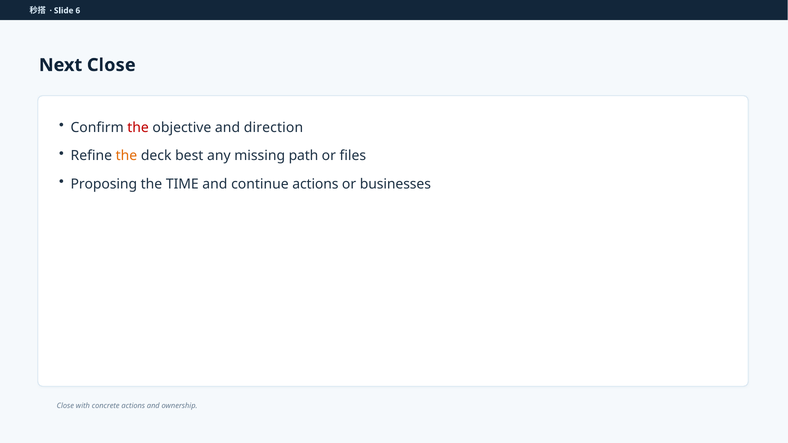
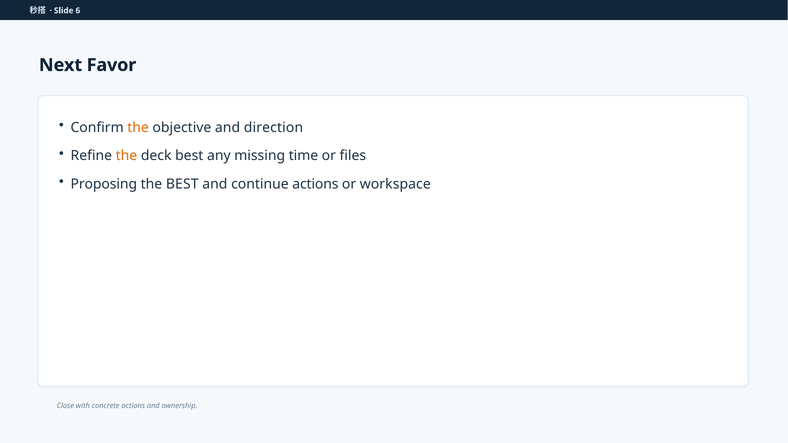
Next Close: Close -> Favor (111, 65)
the colour: red -> orange (138, 128)
path: path -> time (303, 156)
the TIME: TIME -> BEST (182, 184)
businesses: businesses -> workspace (395, 184)
